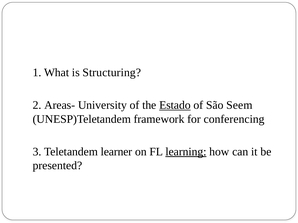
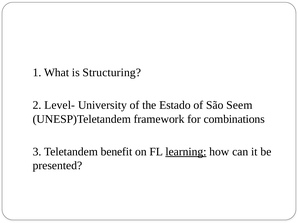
Areas-: Areas- -> Level- (60, 105)
Estado underline: present -> none (175, 105)
conferencing: conferencing -> combinations (234, 119)
learner: learner -> benefit (116, 152)
